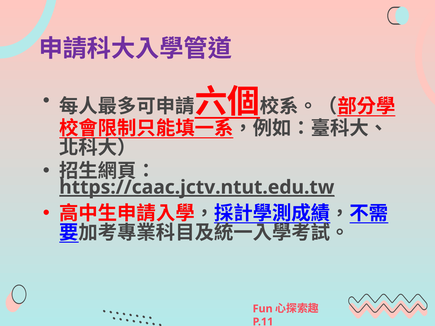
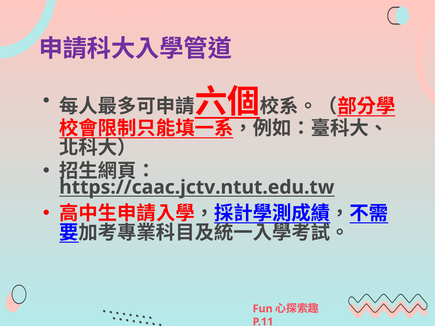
https://caac.jctv.ntut.edu.tw underline: present -> none (197, 187)
